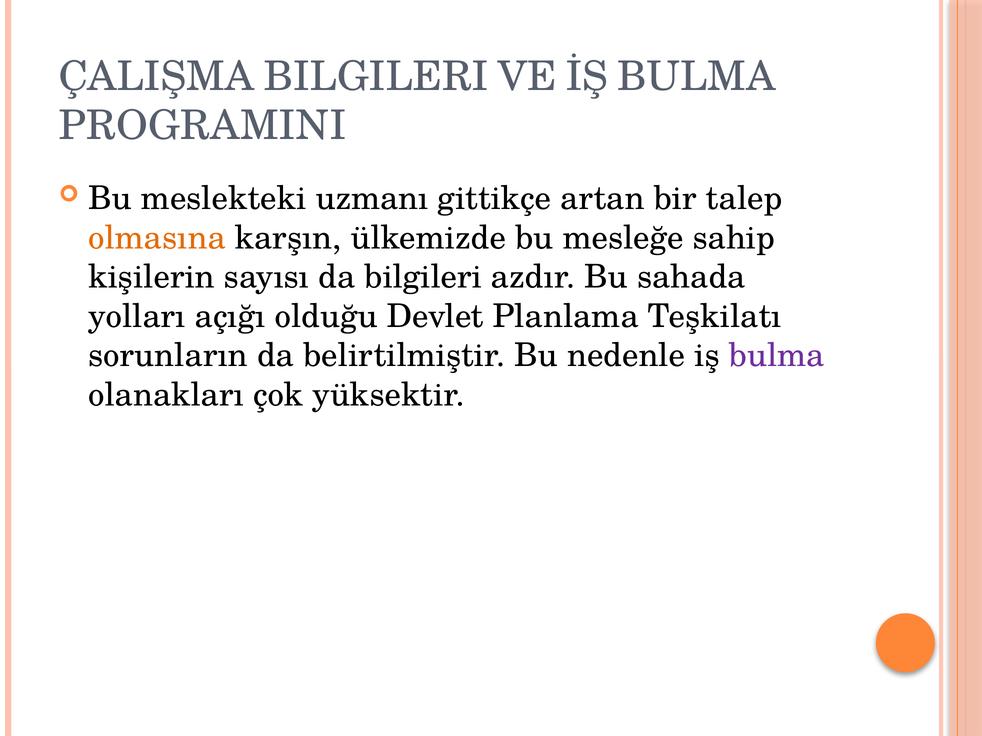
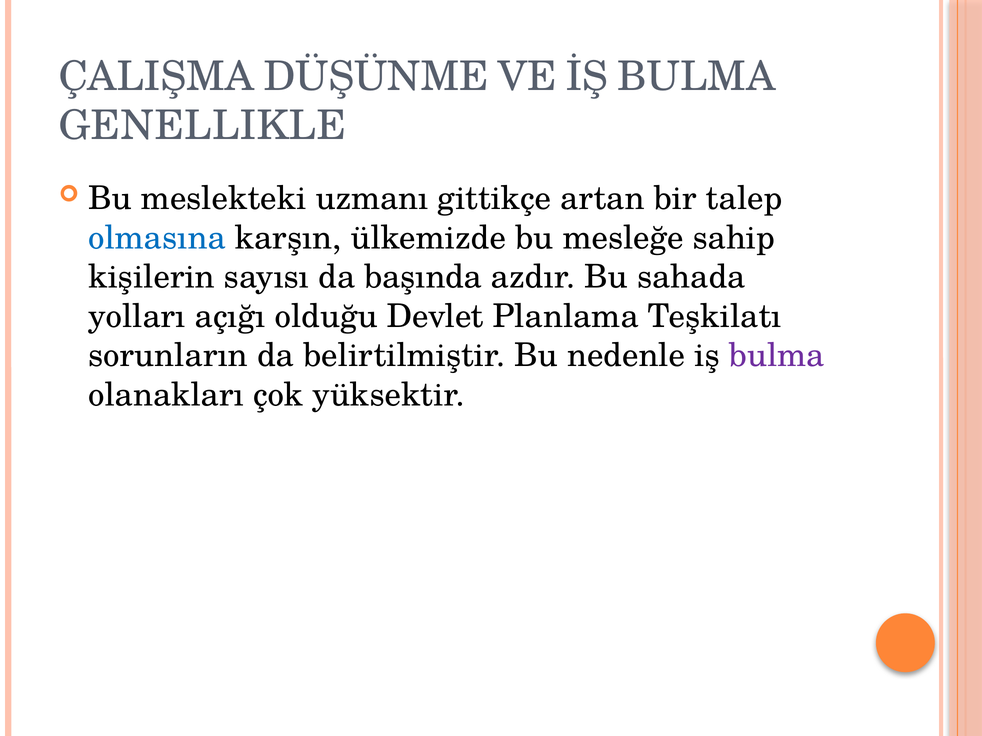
ÇALIŞMA BILGILERI: BILGILERI -> DÜŞÜNME (376, 77)
PROGRAMINI: PROGRAMINI -> GENELLIKLE (202, 126)
olmasına colour: orange -> blue (157, 238)
da bilgileri: bilgileri -> başında (423, 277)
